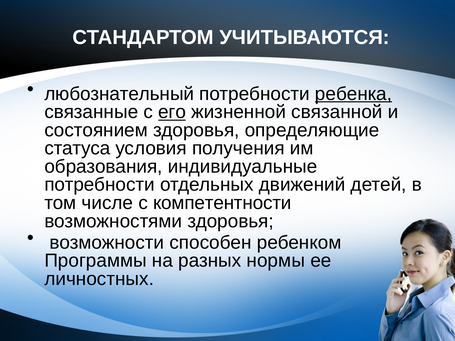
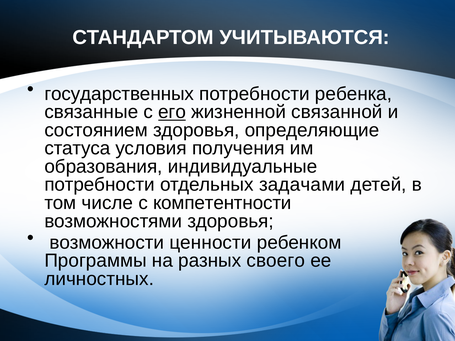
любознательный: любознательный -> государственных (119, 94)
ребенка underline: present -> none (353, 94)
движений: движений -> задачами (302, 185)
способен: способен -> ценности (210, 243)
нормы: нормы -> своего (276, 261)
